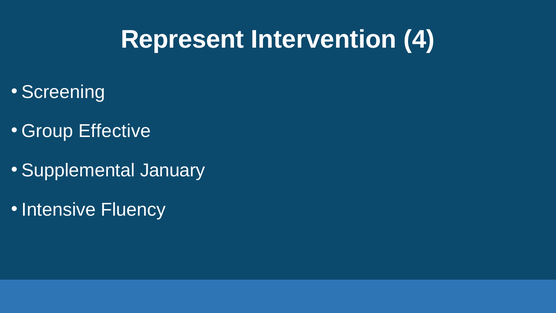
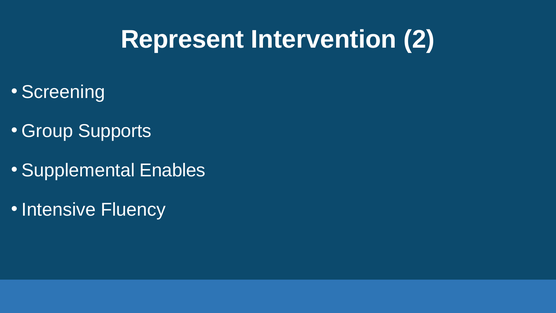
4: 4 -> 2 (419, 39)
Effective: Effective -> Supports (115, 131)
January: January -> Enables (173, 170)
